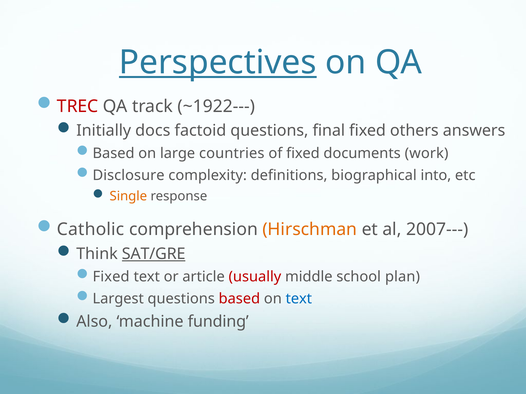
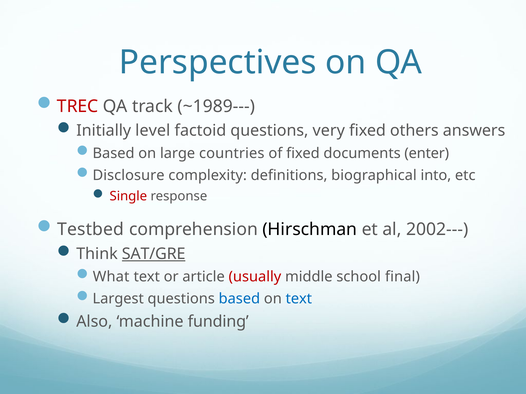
Perspectives underline: present -> none (218, 63)
~1922---: ~1922--- -> ~1989--- (216, 106)
docs: docs -> level (153, 131)
final: final -> very (329, 131)
work: work -> enter (427, 154)
Single colour: orange -> red (128, 196)
Catholic: Catholic -> Testbed (91, 230)
Hirschman colour: orange -> black (310, 230)
2007---: 2007--- -> 2002--- (437, 230)
Fixed: Fixed -> What (111, 277)
plan: plan -> final (402, 277)
based colour: red -> blue (239, 299)
